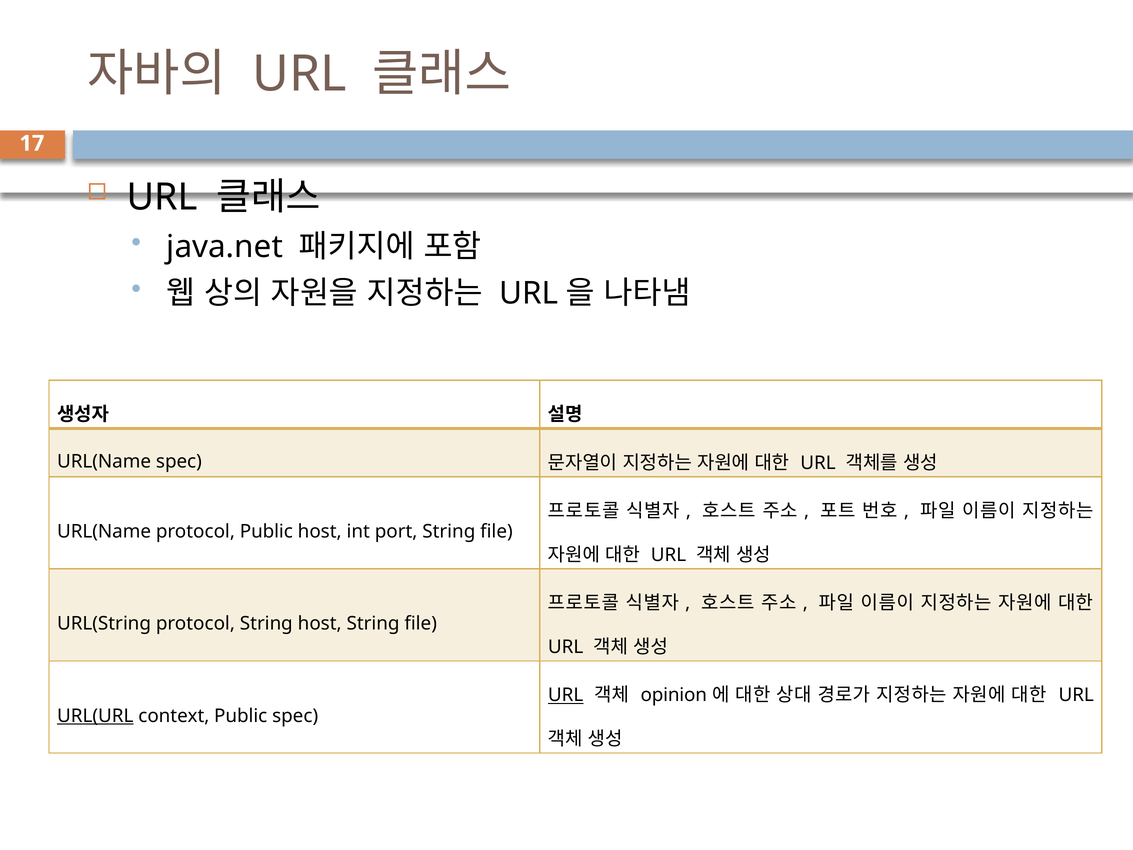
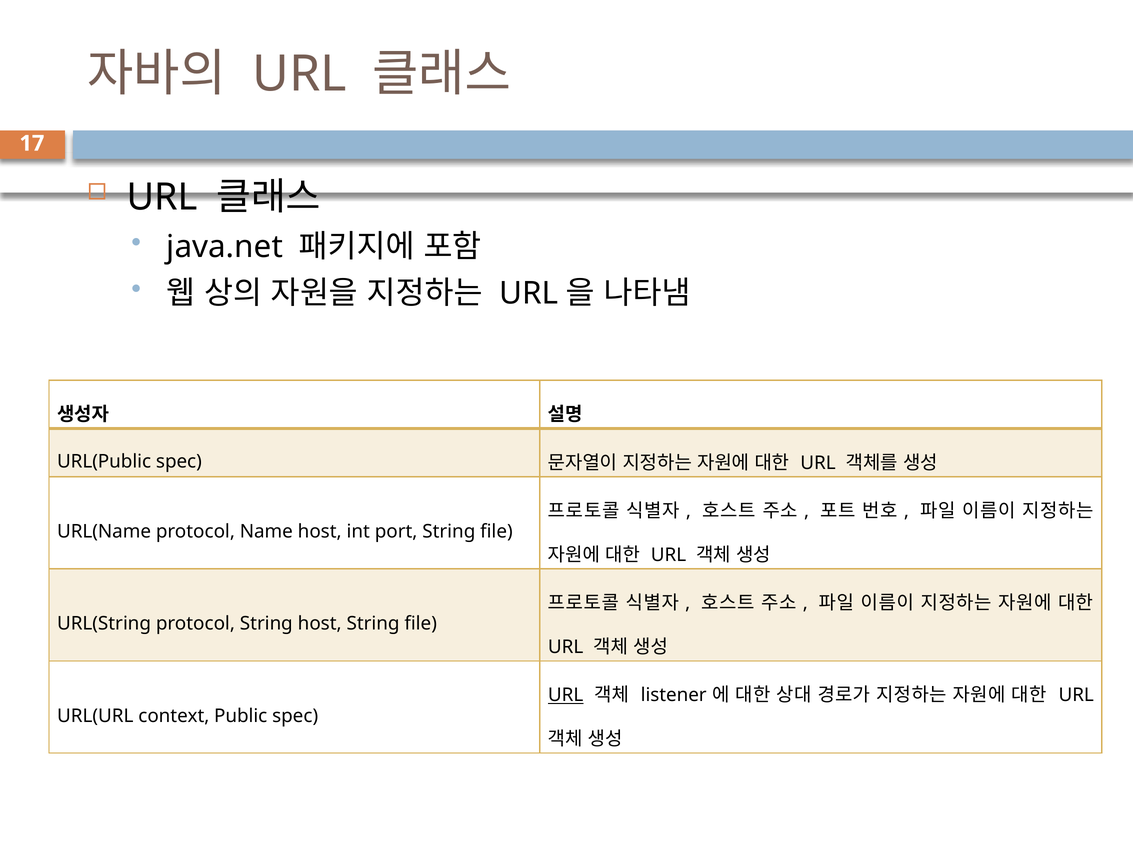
URL(Name: URL(Name -> URL(Public (104, 461)
protocol Public: Public -> Name (266, 532)
opinion: opinion -> listener (674, 695)
URL(URL underline: present -> none (95, 716)
